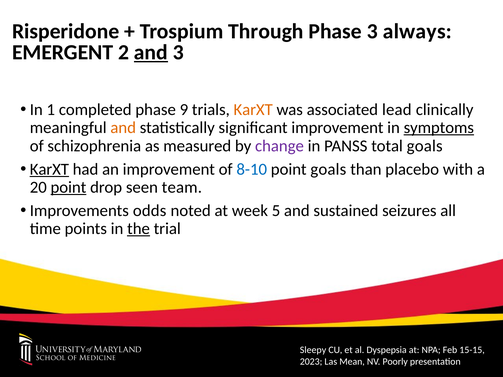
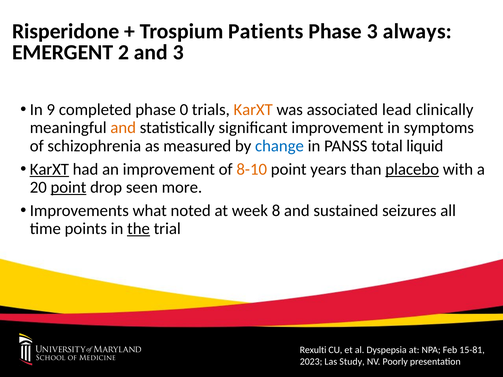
Through: Through -> Patients (266, 31)
and underline: present -> none (151, 52)
1: 1 -> 9 (51, 110)
9: 9 -> 0 (184, 110)
symptoms underline: present -> none (439, 128)
change colour: purple -> blue (279, 146)
total goals: goals -> liquid (425, 146)
8-10 colour: blue -> orange (252, 169)
point goals: goals -> years (328, 169)
placebo underline: none -> present (412, 169)
team: team -> more (182, 187)
odds: odds -> what (150, 211)
5: 5 -> 8 (276, 211)
Sleepy: Sleepy -> Rexulti (313, 350)
15-15: 15-15 -> 15-81 (472, 350)
Mean: Mean -> Study (352, 362)
